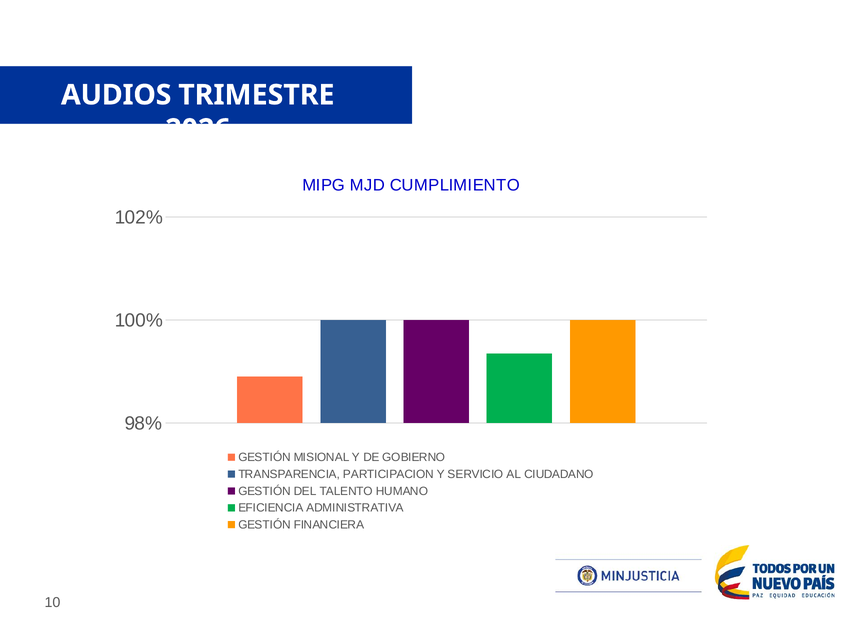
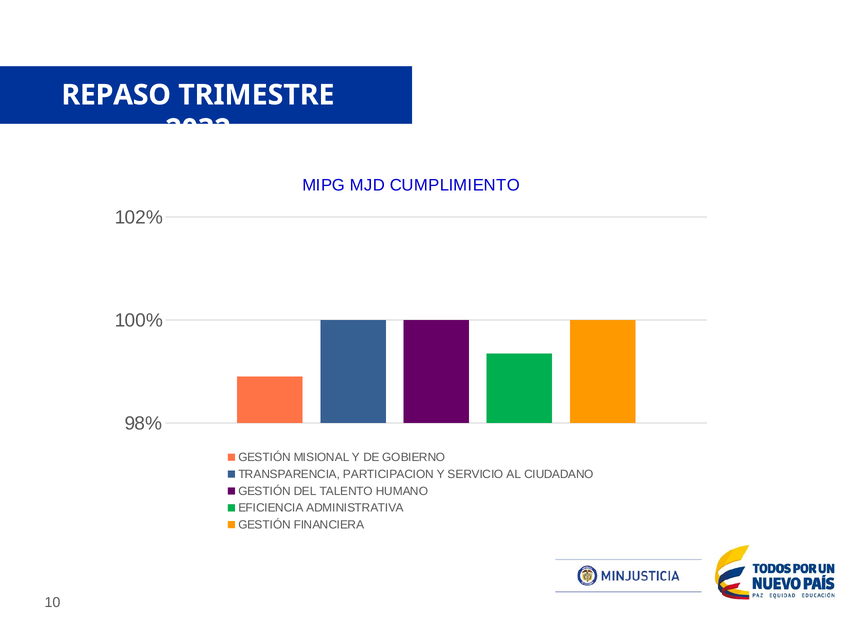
AUDIOS: AUDIOS -> REPASO (116, 95)
2026: 2026 -> 2032 (198, 129)
